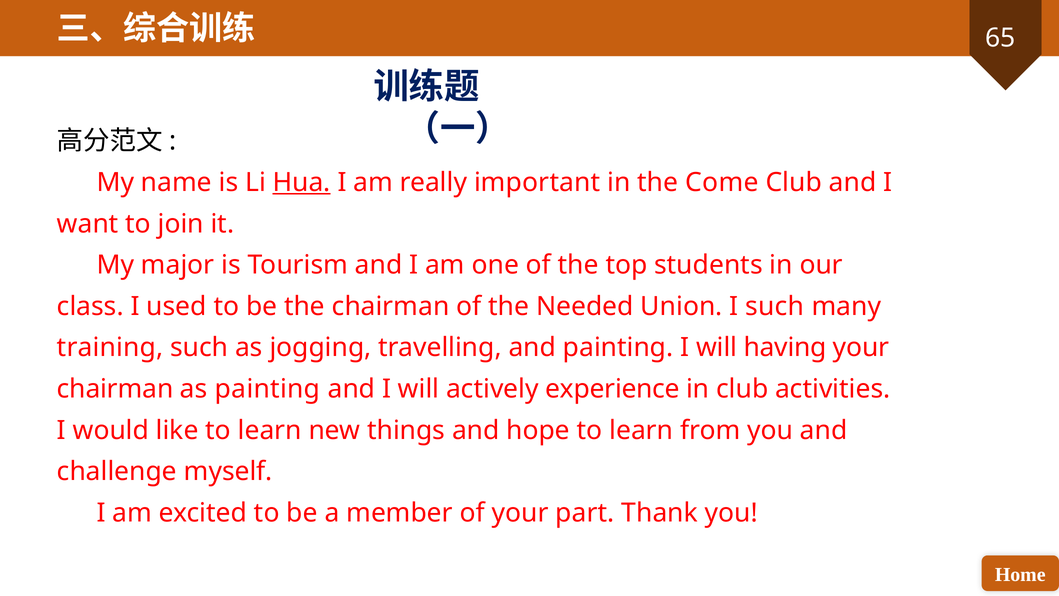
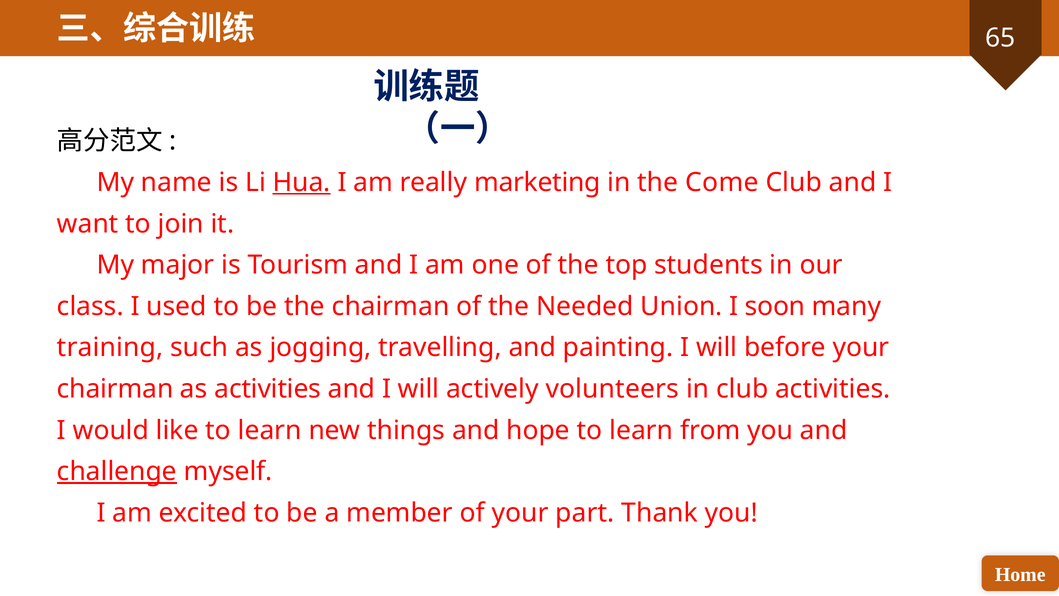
important: important -> marketing (537, 182)
I such: such -> soon (775, 306)
having: having -> before (785, 348)
as painting: painting -> activities (268, 389)
experience: experience -> volunteers (612, 389)
challenge underline: none -> present (117, 471)
